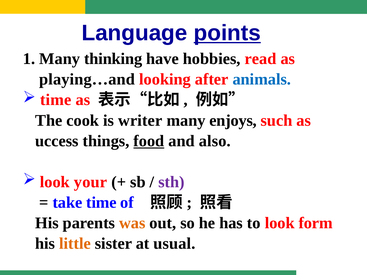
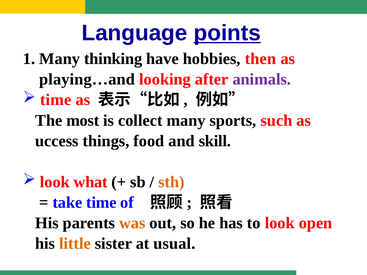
read: read -> then (261, 59)
animals colour: blue -> purple (262, 79)
cook: cook -> most (83, 120)
writer: writer -> collect (140, 120)
enjoys: enjoys -> sports (233, 120)
food underline: present -> none (149, 141)
also: also -> skill (215, 141)
your: your -> what (91, 182)
sth colour: purple -> orange (171, 182)
form: form -> open (316, 223)
